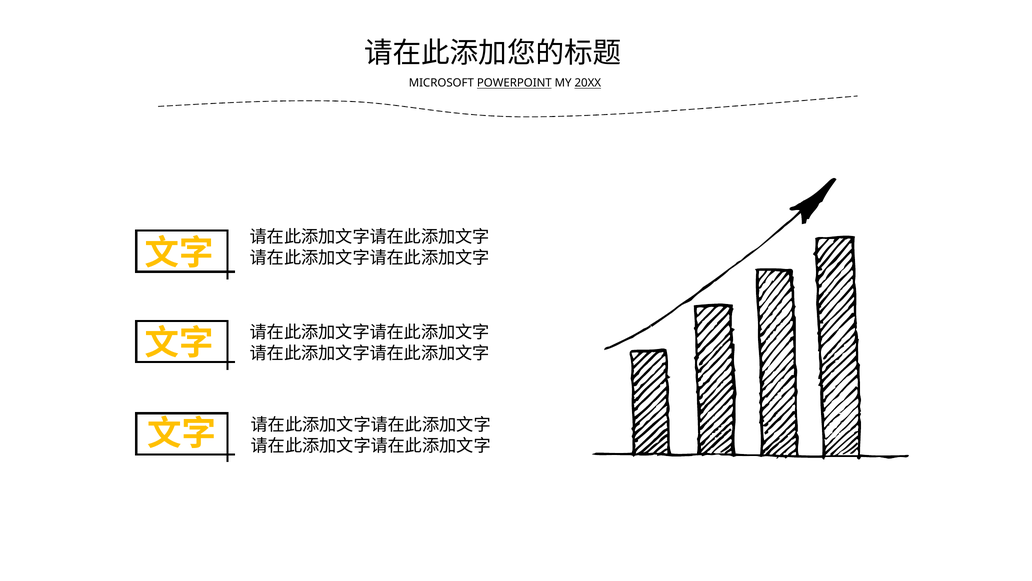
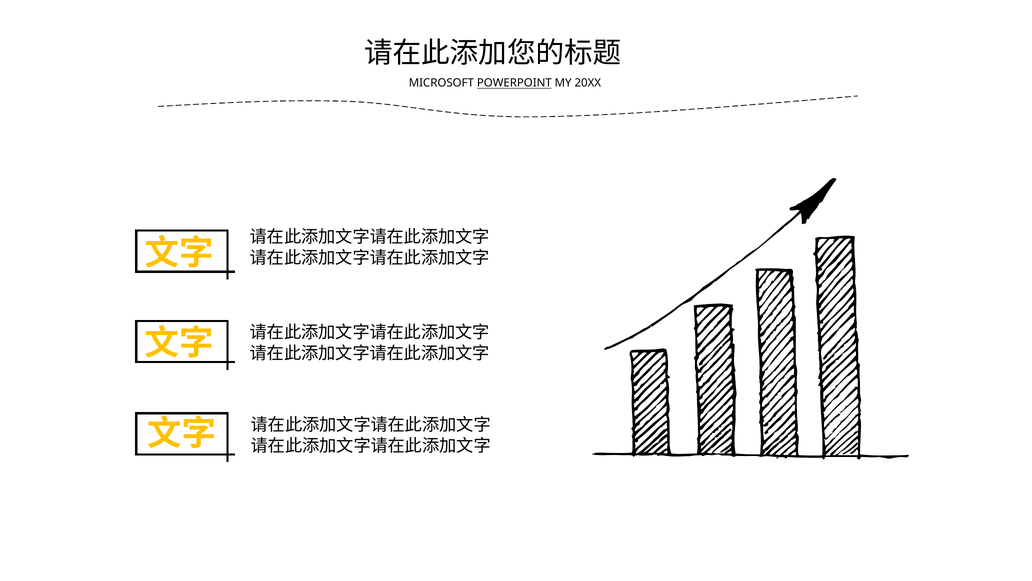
20XX underline: present -> none (588, 83)
